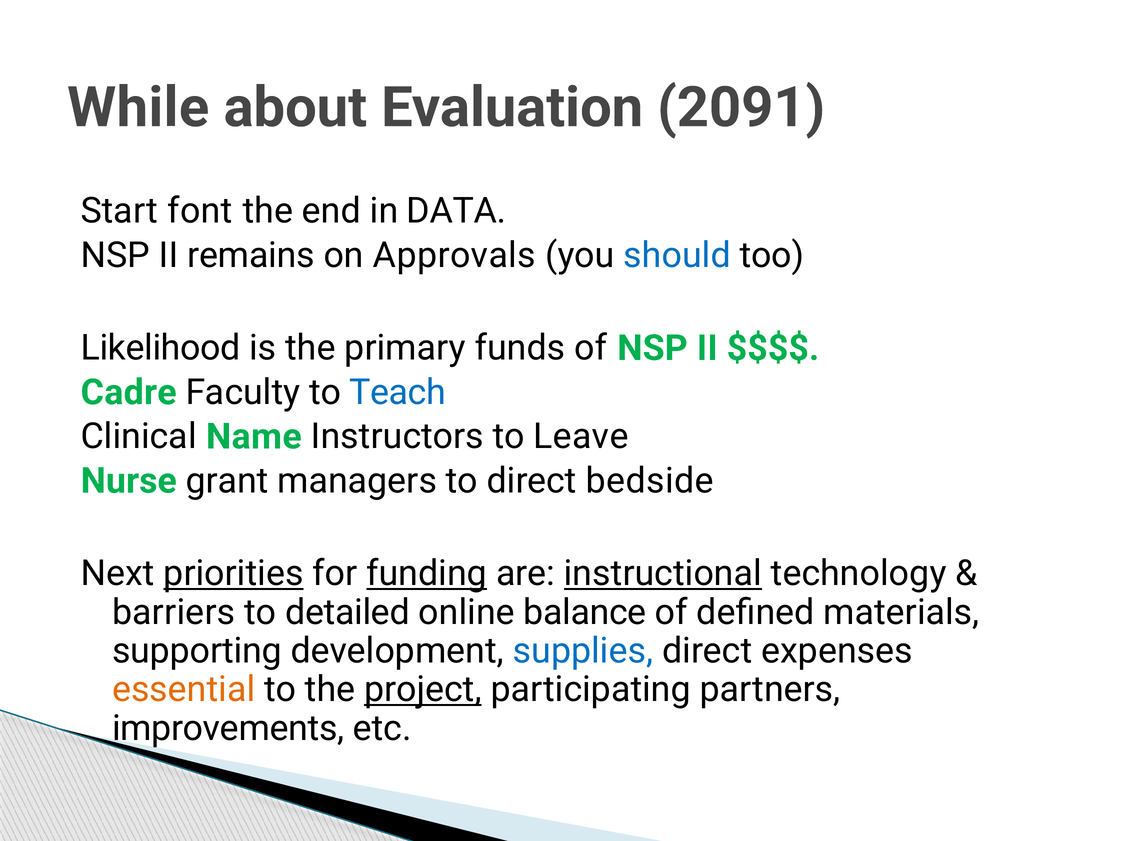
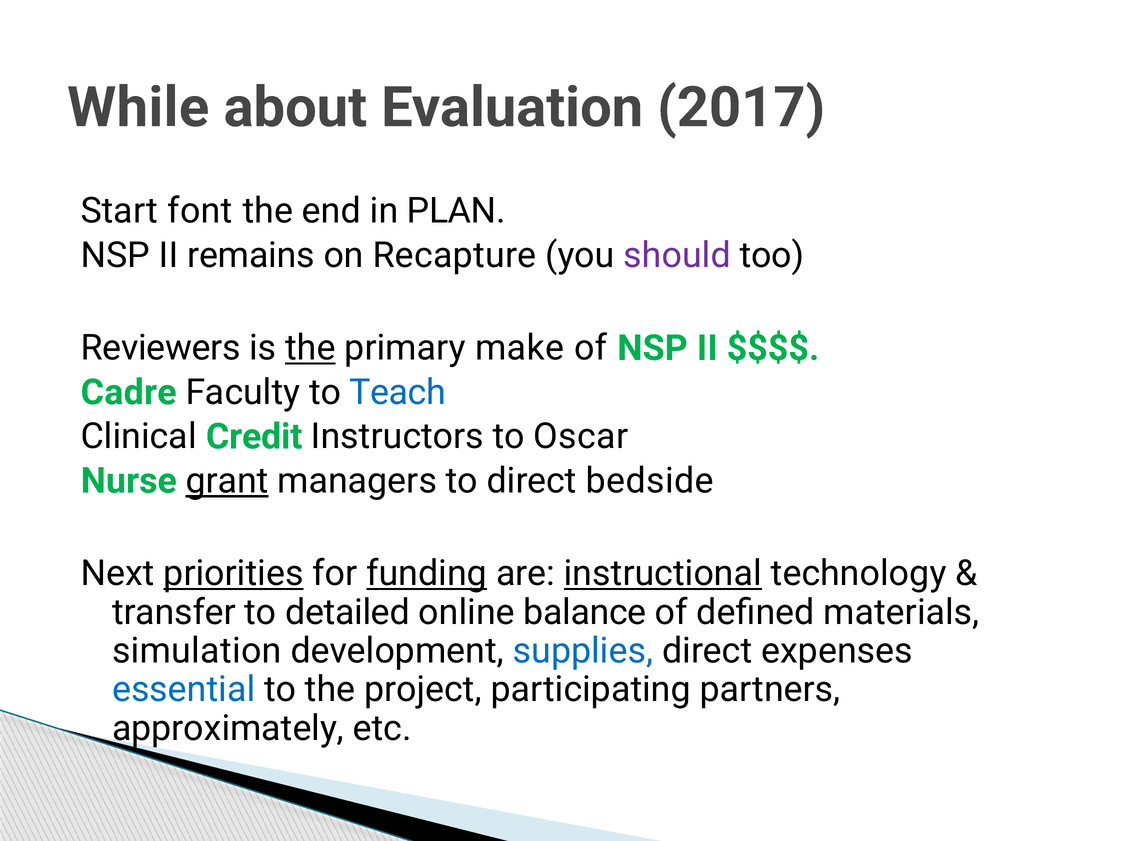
2091: 2091 -> 2017 (741, 108)
DATA: DATA -> PLAN (456, 211)
Approvals: Approvals -> Recapture (454, 256)
should colour: blue -> purple (677, 256)
Likelihood: Likelihood -> Reviewers (161, 348)
the underline: none -> present (310, 348)
funds: funds -> make (520, 348)
Name: Name -> Credit (254, 437)
Leave: Leave -> Oscar (581, 437)
grant underline: none -> present (227, 481)
barriers: barriers -> transfer (174, 613)
supporting: supporting -> simulation (197, 651)
essential colour: orange -> blue (184, 690)
project underline: present -> none (423, 690)
improvements: improvements -> approximately (228, 729)
